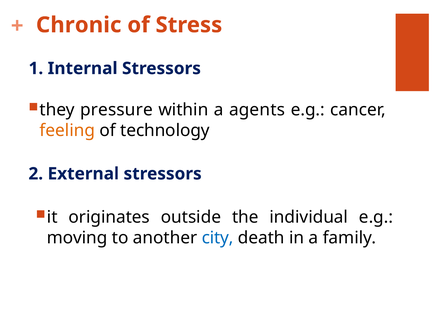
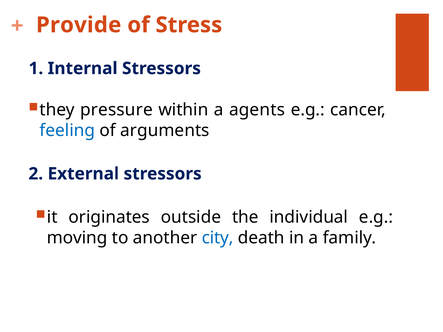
Chronic: Chronic -> Provide (79, 25)
feeling colour: orange -> blue (67, 130)
technology: technology -> arguments (165, 130)
